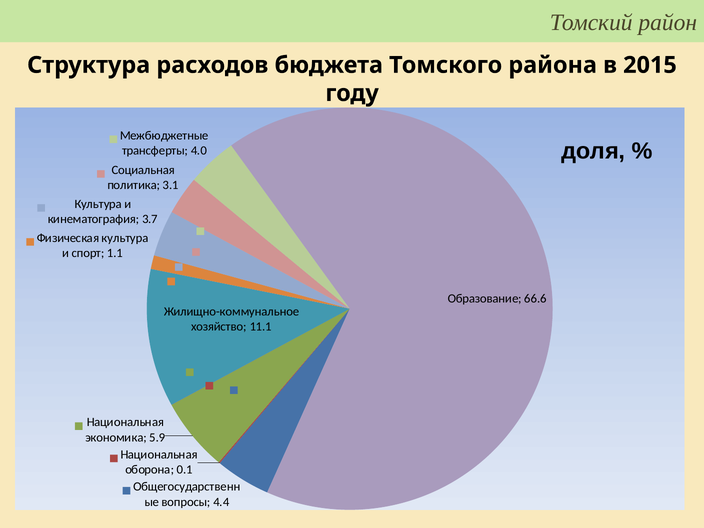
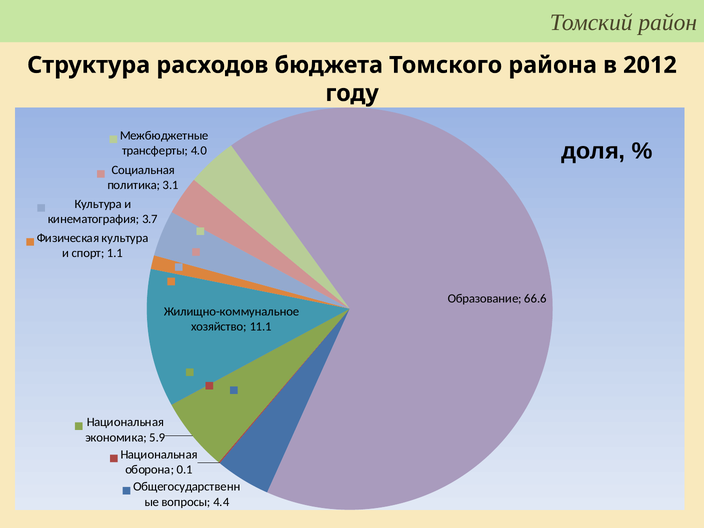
2015: 2015 -> 2012 (650, 65)
